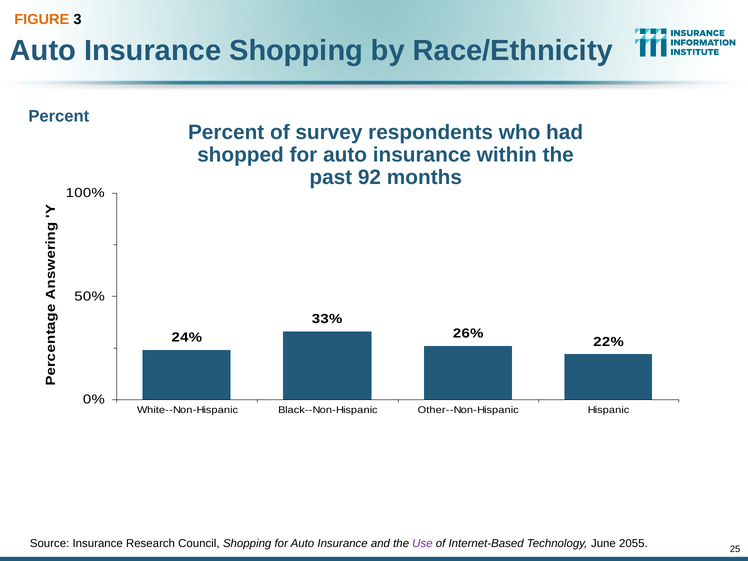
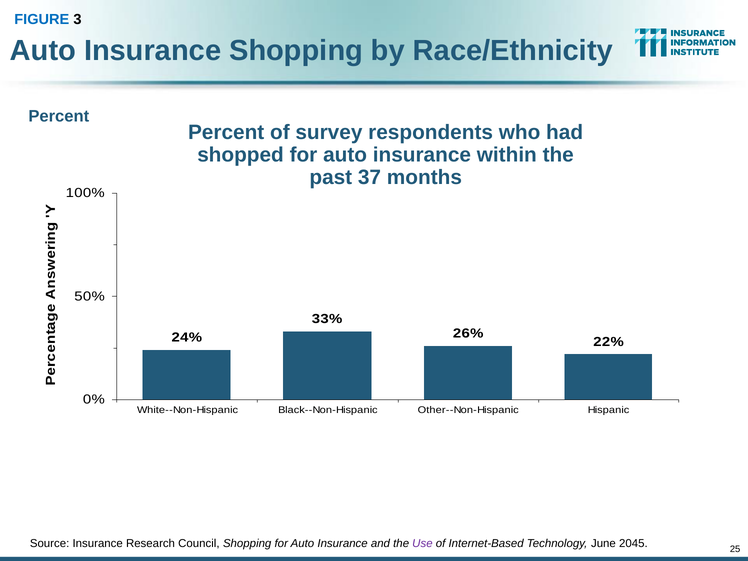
FIGURE colour: orange -> blue (42, 19)
92: 92 -> 37 (369, 177)
2055: 2055 -> 2045 (633, 544)
